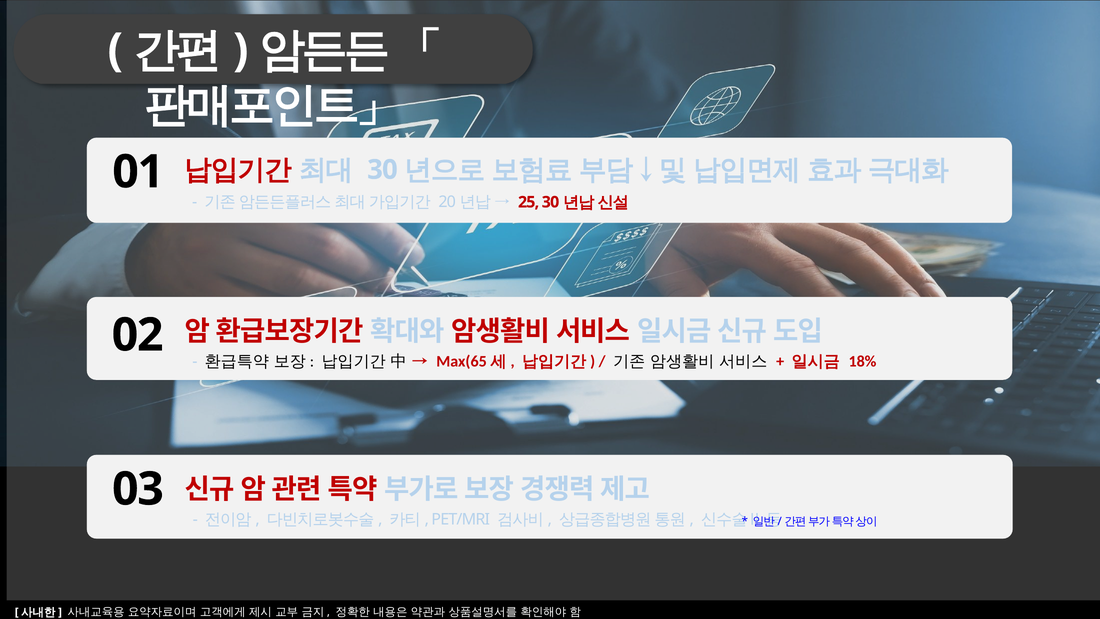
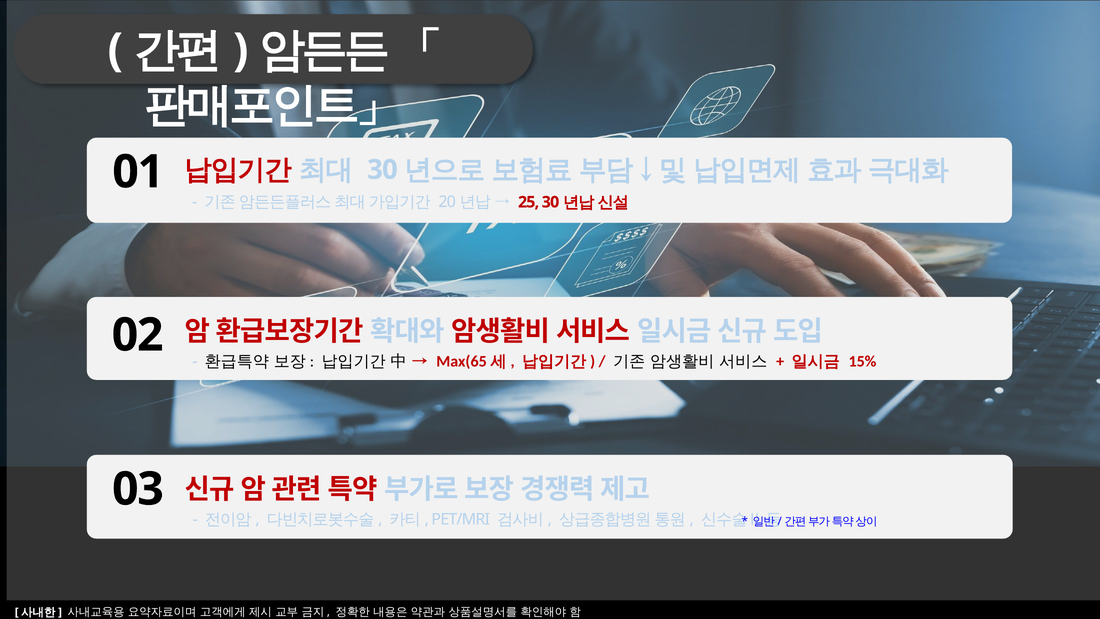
18%: 18% -> 15% (862, 361)
